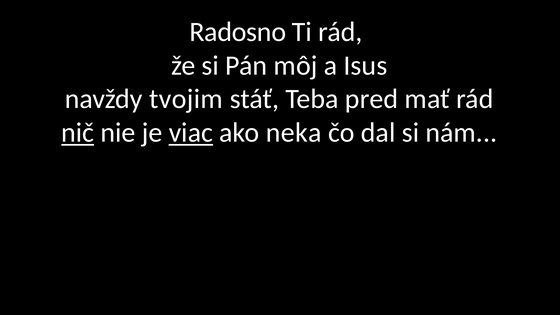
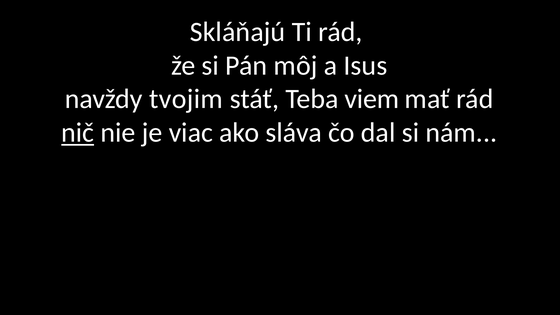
Radosno: Radosno -> Skláňajú (238, 32)
pred: pred -> viem (372, 99)
viac underline: present -> none (191, 133)
neka: neka -> sláva (294, 133)
